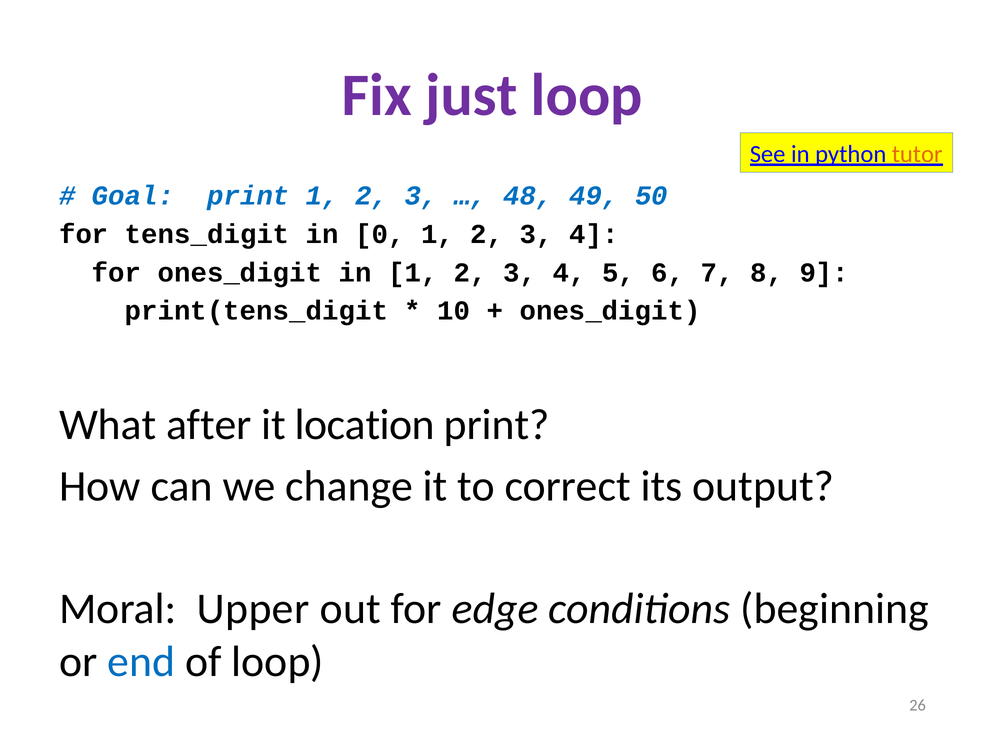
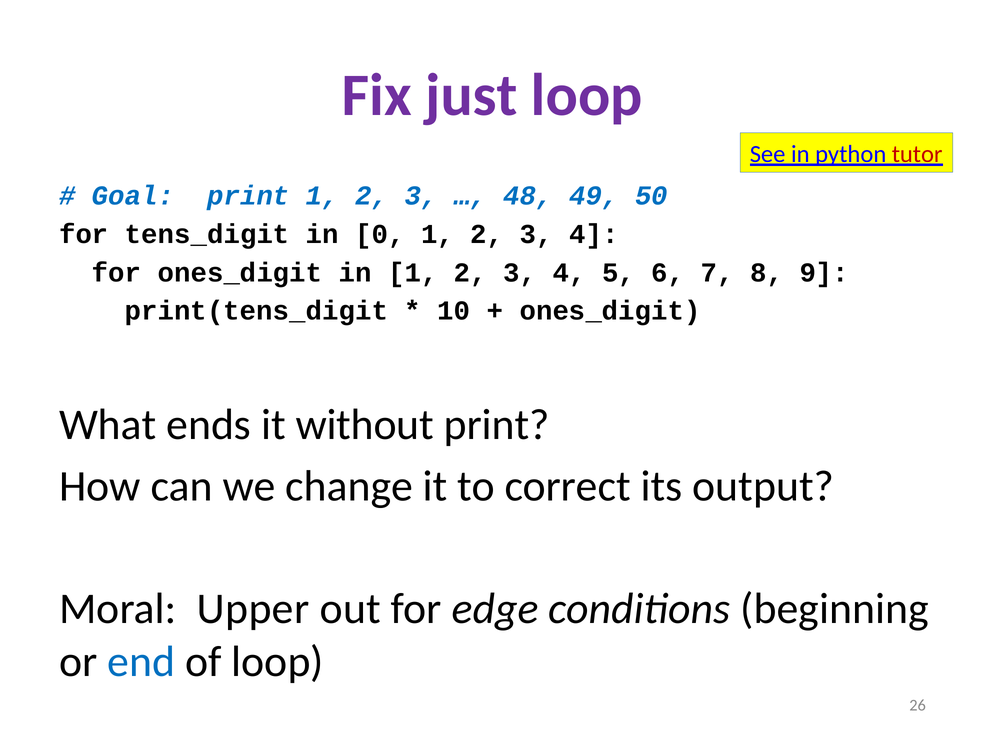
tutor colour: orange -> red (917, 154)
after: after -> ends (209, 425)
location: location -> without (365, 425)
